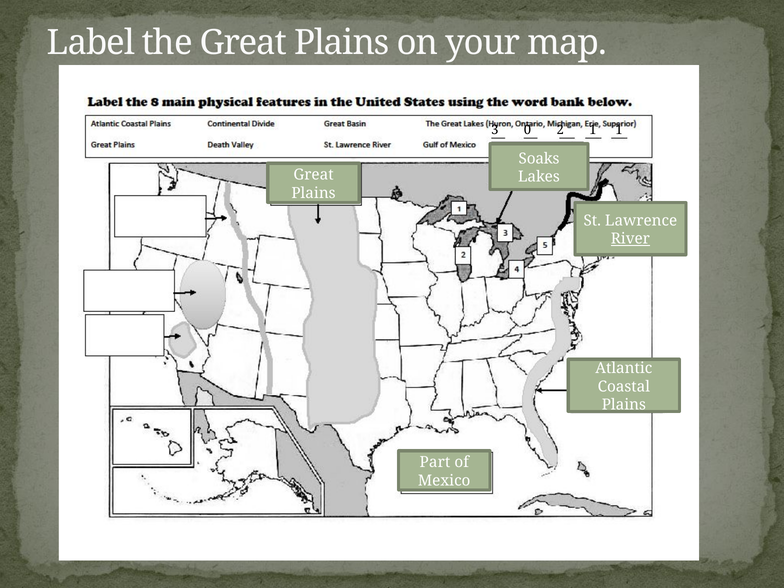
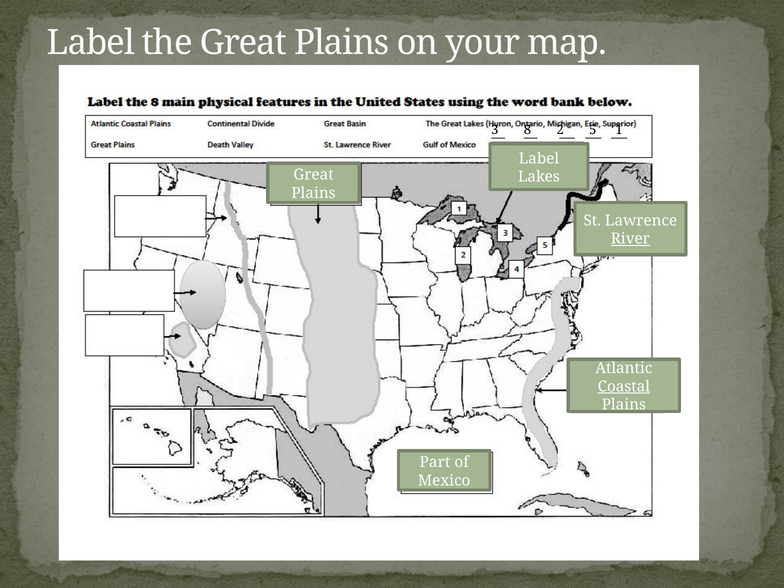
0: 0 -> 8 (528, 130)
2 1: 1 -> 5 (593, 130)
Soaks: Soaks -> Label (539, 158)
Coastal underline: none -> present (624, 387)
